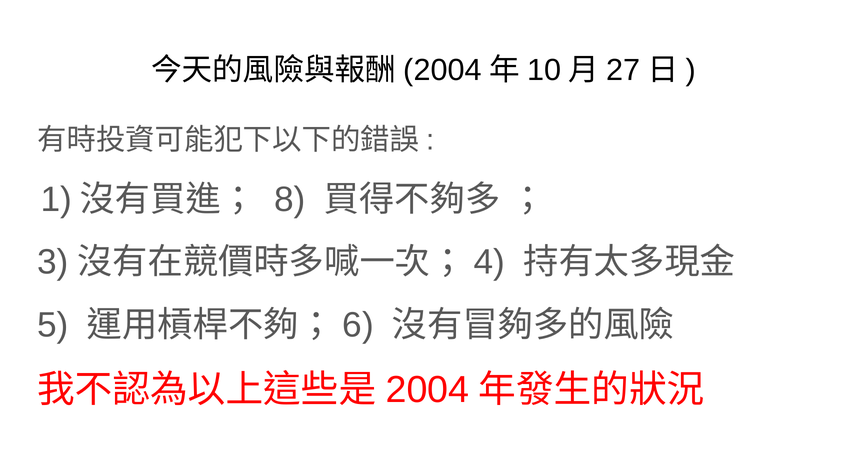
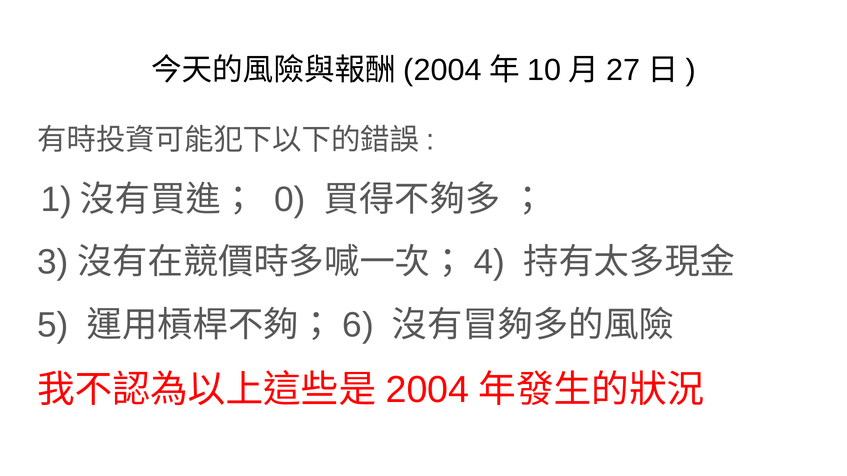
8: 8 -> 0 (290, 200)
